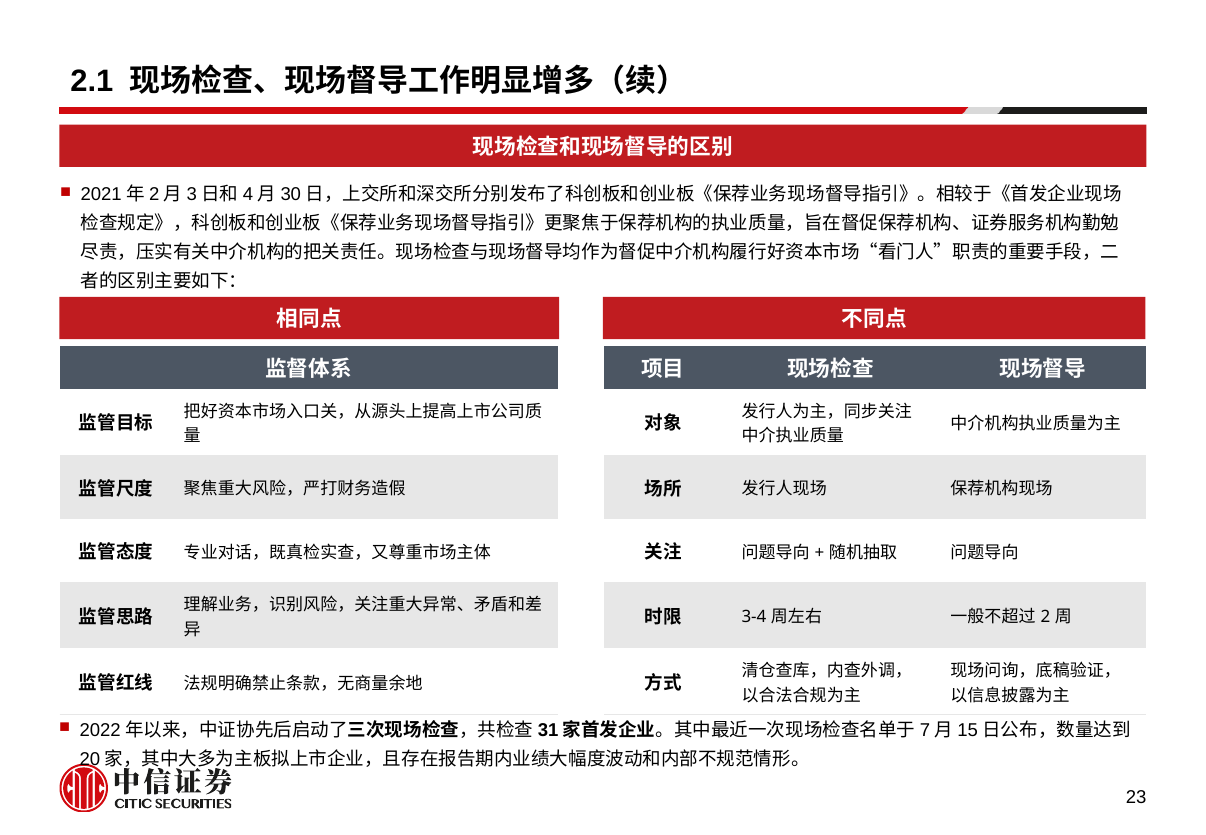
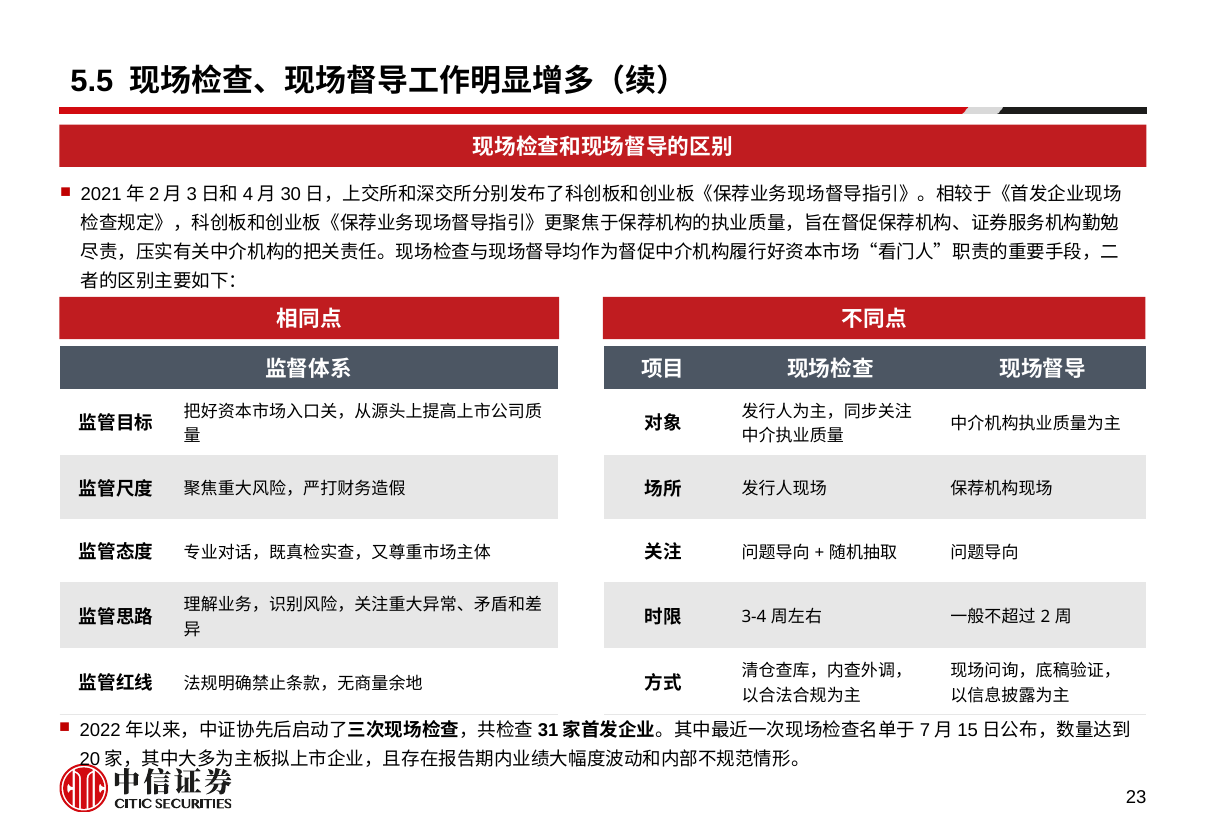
2.1: 2.1 -> 5.5 (92, 81)
